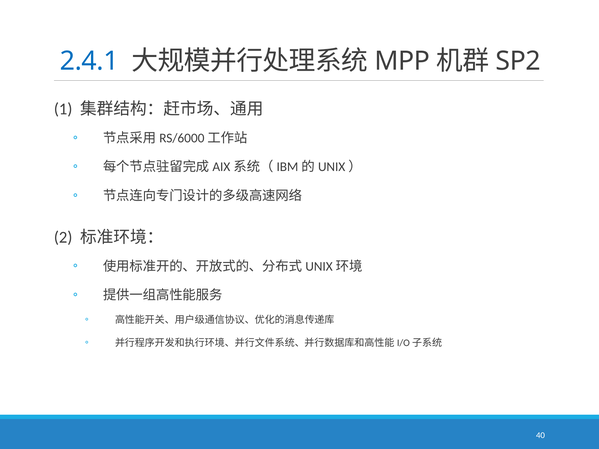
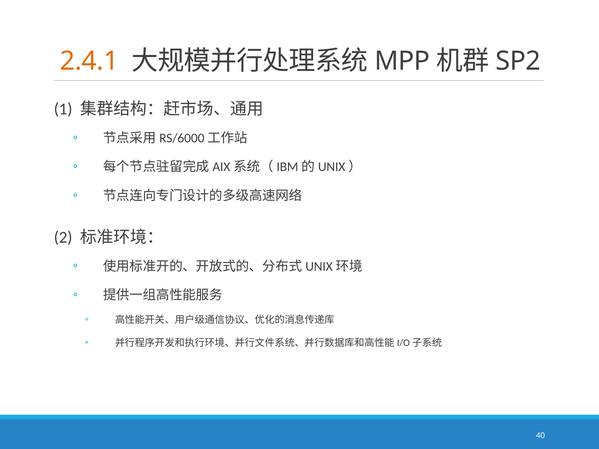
2.4.1 colour: blue -> orange (89, 61)
